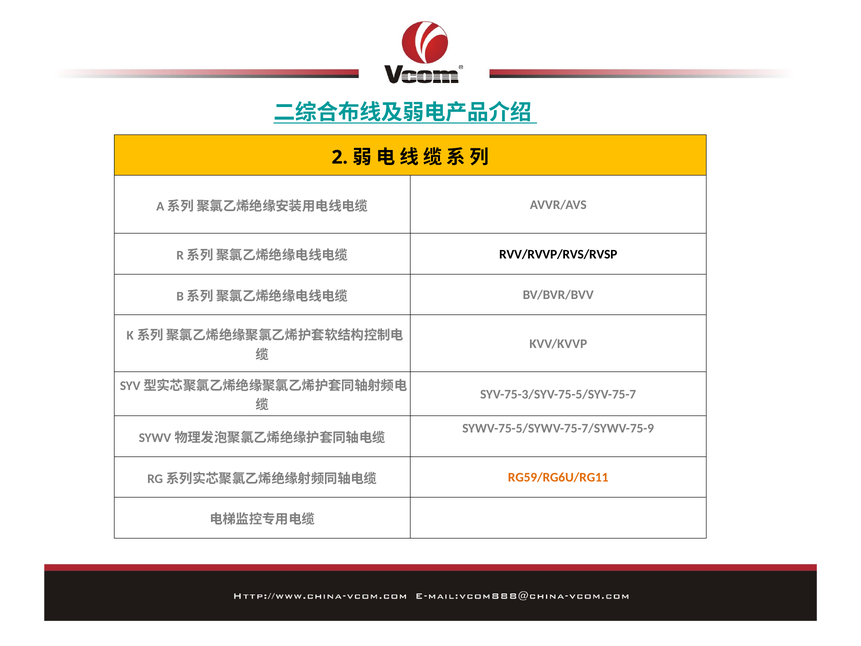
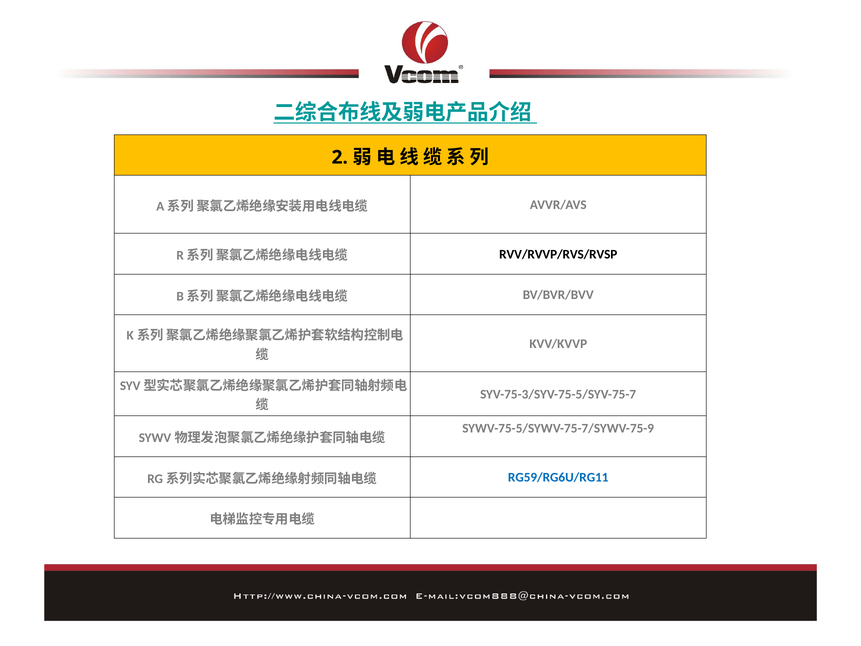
RG59/RG6U/RG11 colour: orange -> blue (558, 477)
